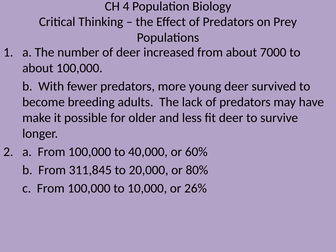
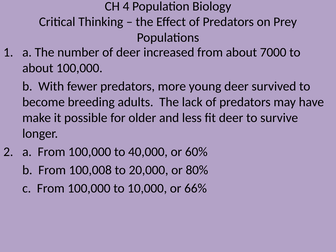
311,845: 311,845 -> 100,008 (90, 170)
26%: 26% -> 66% (196, 188)
